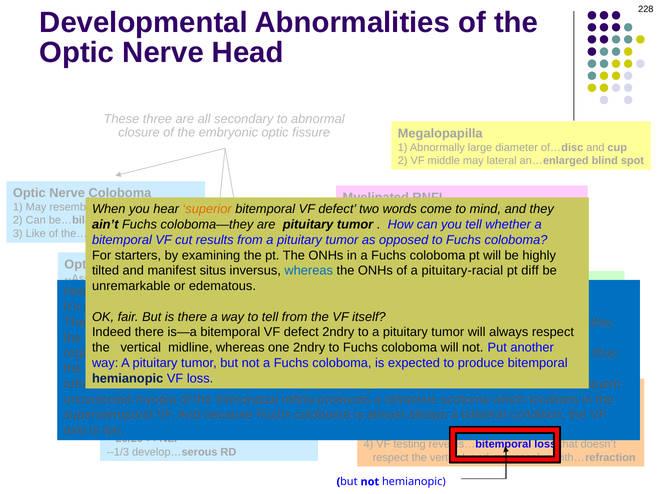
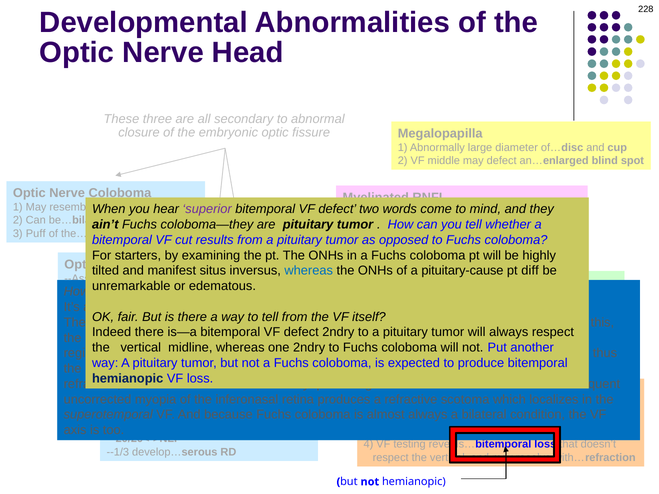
may lateral: lateral -> defect (502, 161)
superior colour: orange -> purple (207, 209)
3 Like: Like -> Puff (36, 234)
pituitary-racial: pituitary-racial -> pituitary-cause (462, 271)
